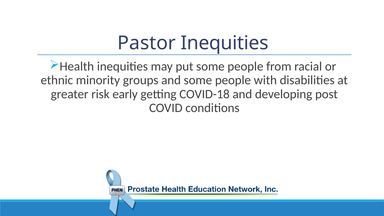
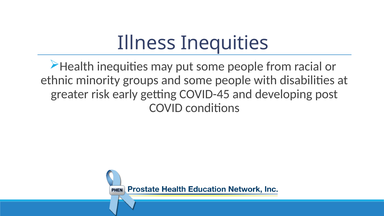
Pastor: Pastor -> Illness (147, 43)
COVID-18: COVID-18 -> COVID-45 (205, 94)
